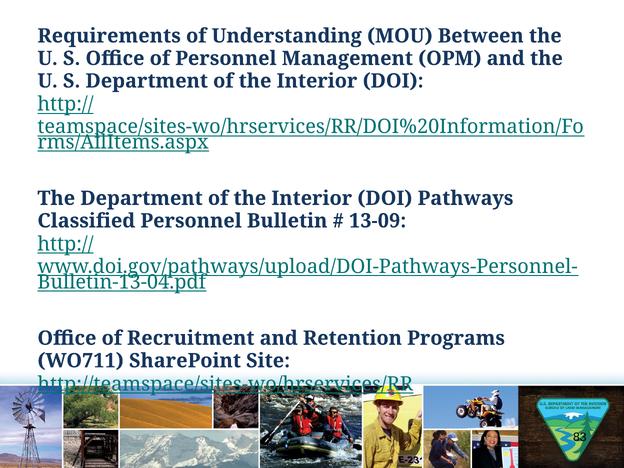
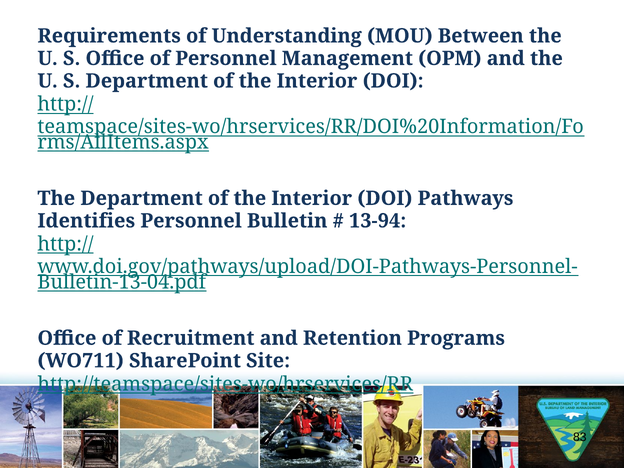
Classified: Classified -> Identifies (86, 221)
13-09: 13-09 -> 13-94 (378, 221)
